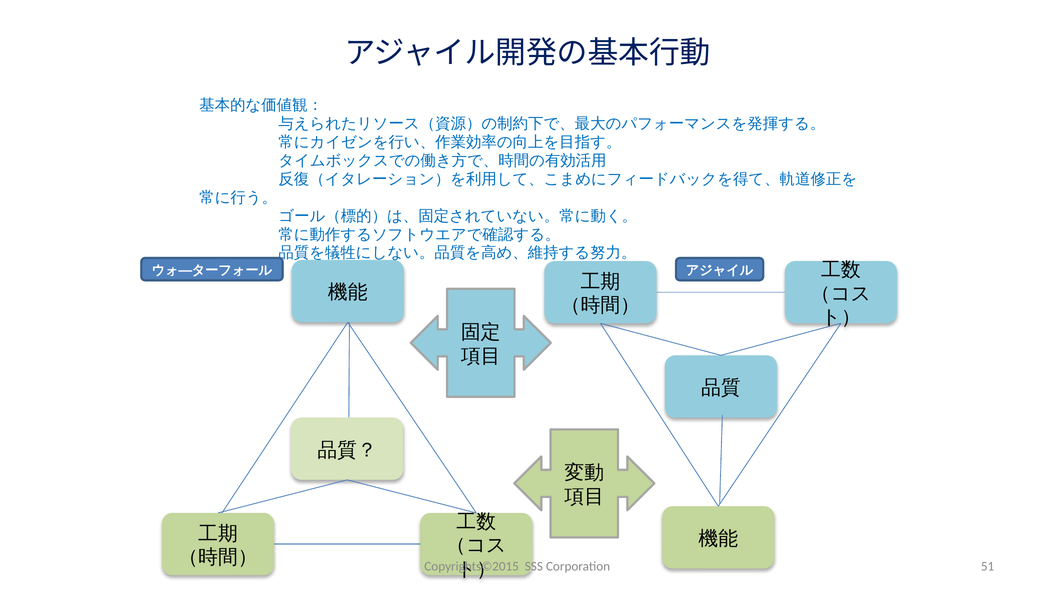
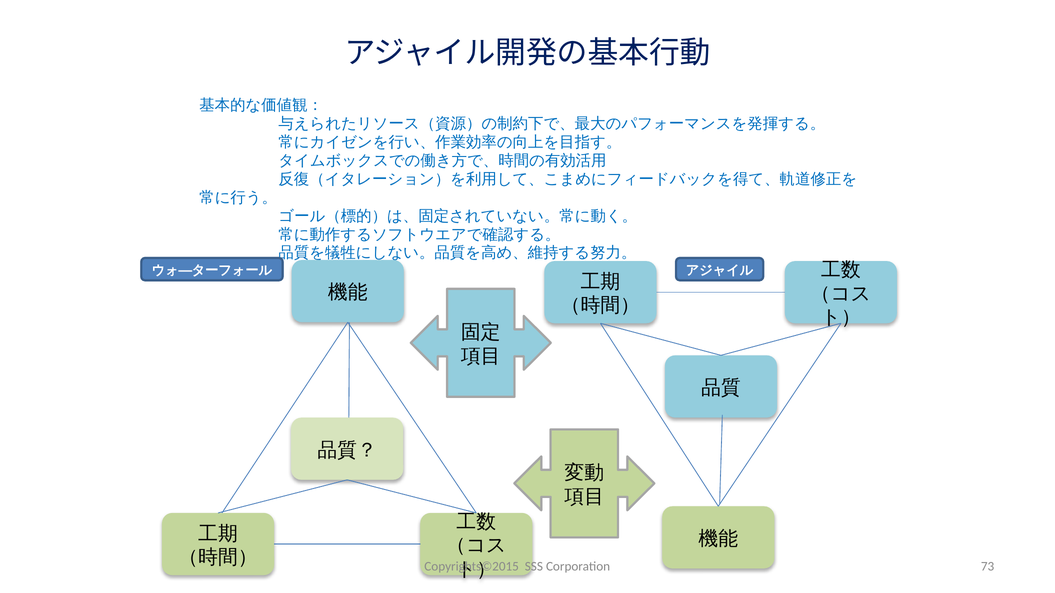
51: 51 -> 73 (988, 567)
